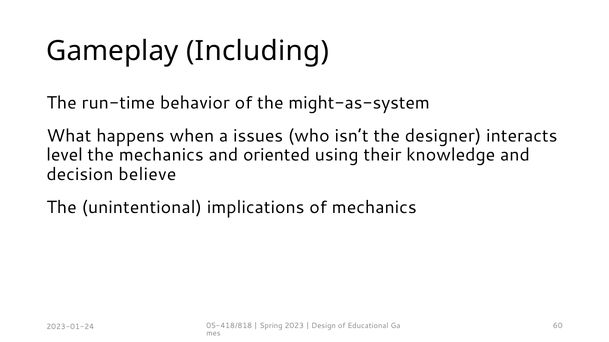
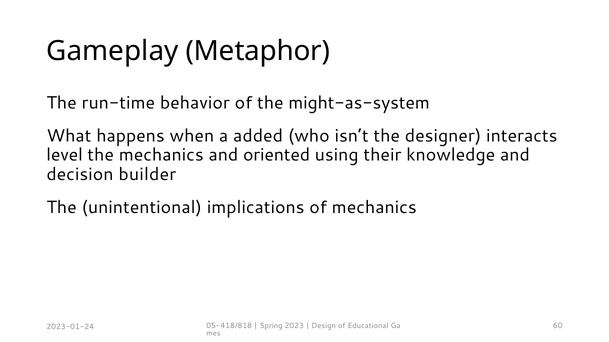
Including: Including -> Metaphor (258, 51)
issues: issues -> added (258, 136)
believe: believe -> builder (147, 174)
